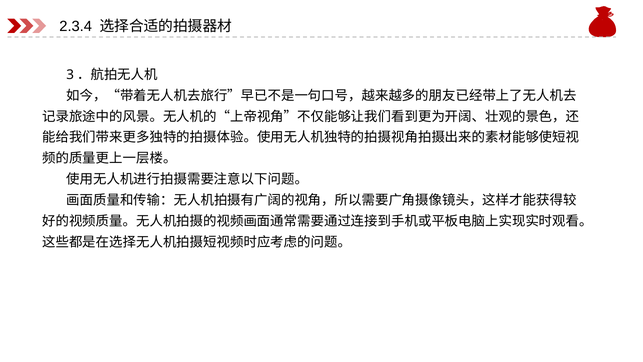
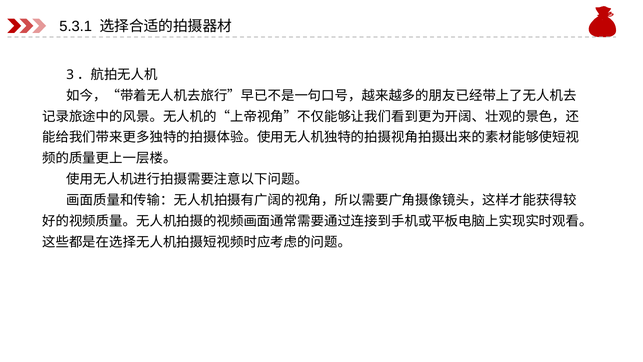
2.3.4: 2.3.4 -> 5.3.1 (76, 26)
